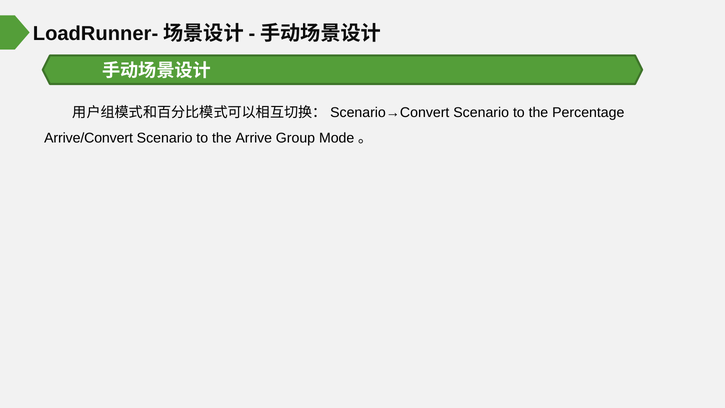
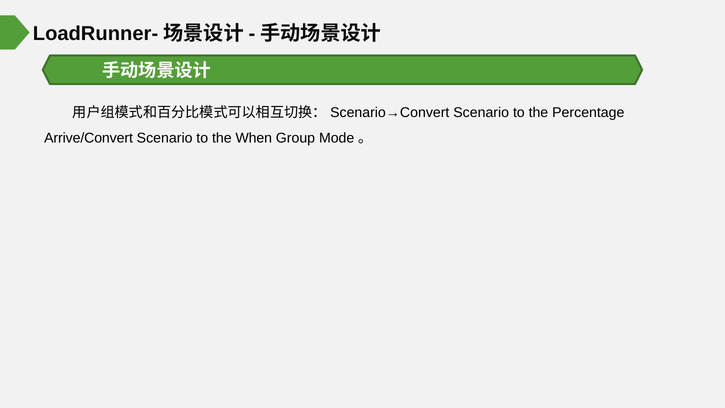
Arrive: Arrive -> When (254, 138)
